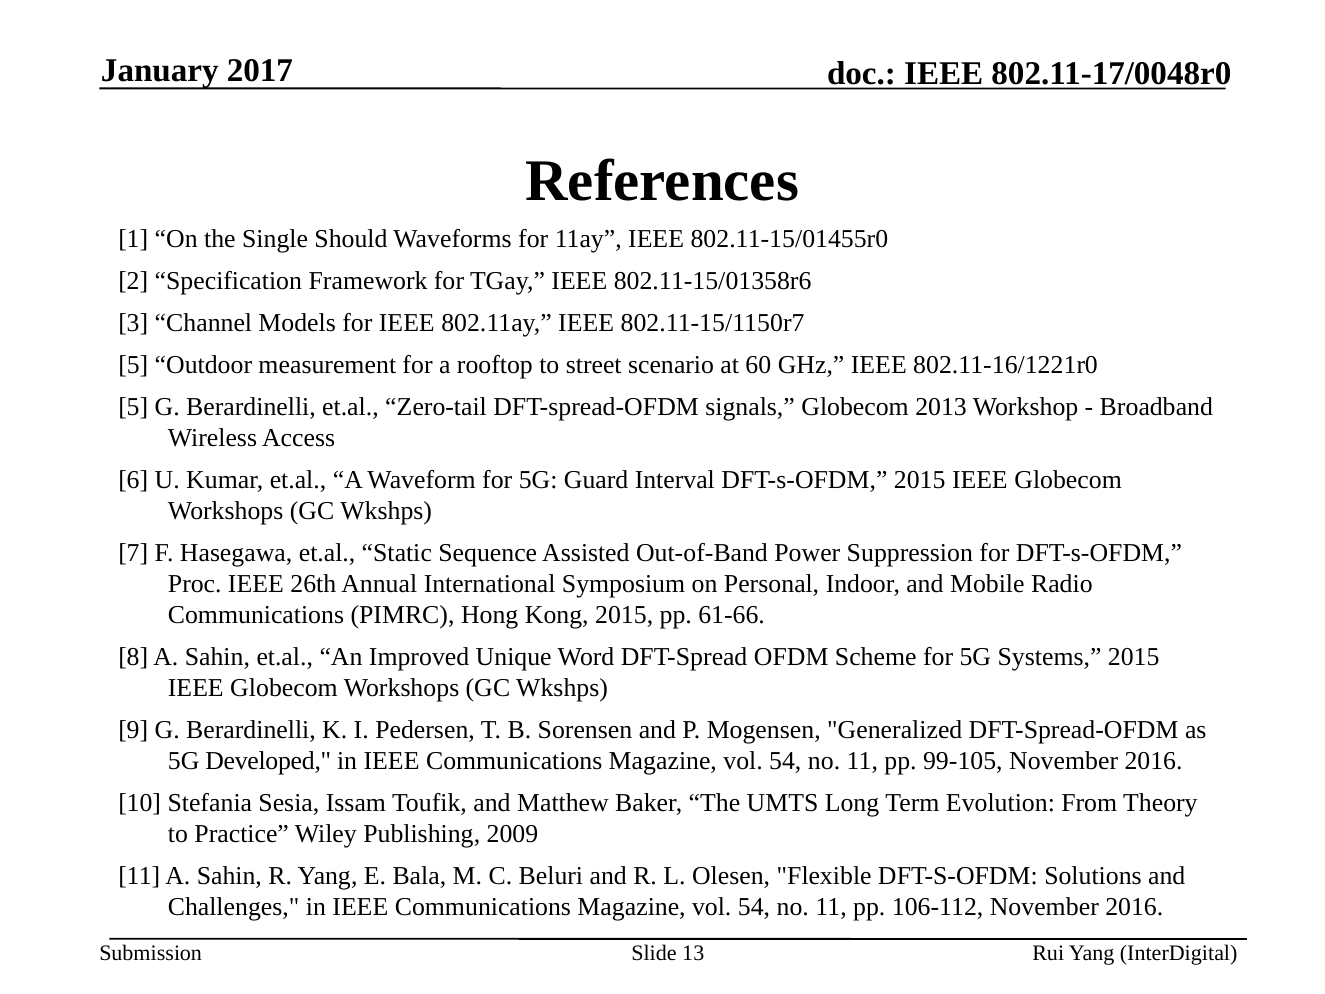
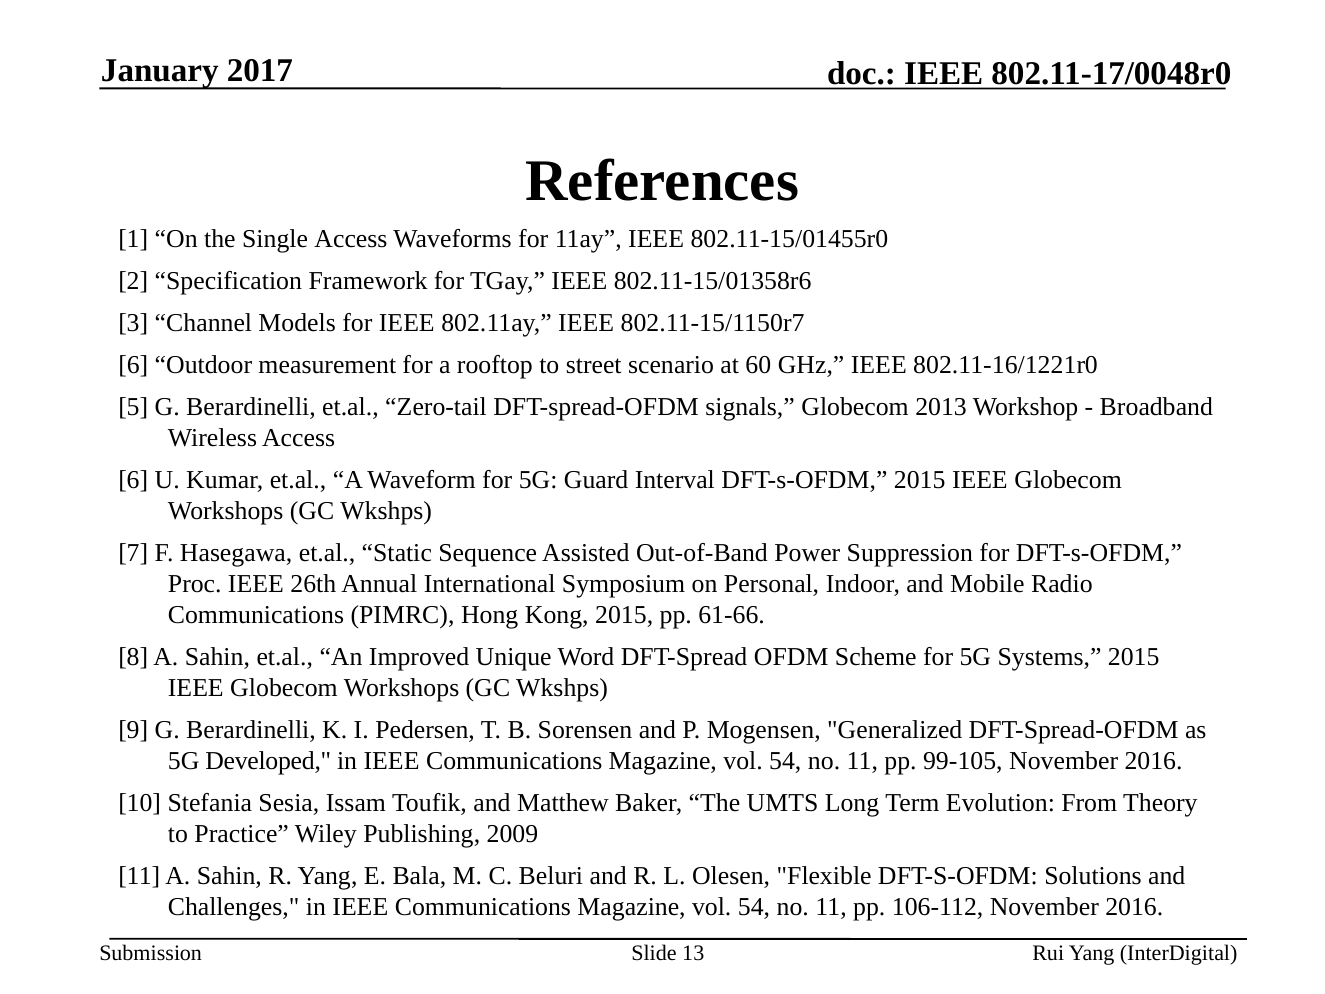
Single Should: Should -> Access (351, 239)
5: 5 -> 6 (133, 365)
